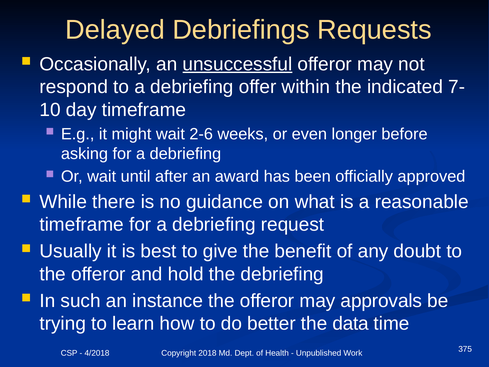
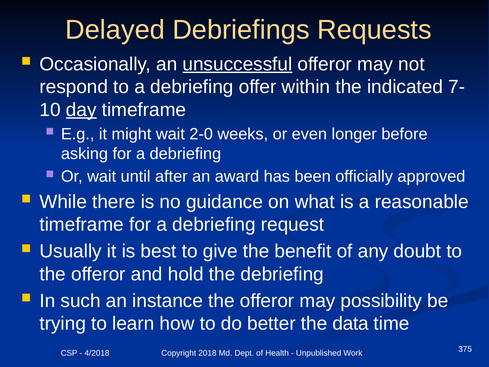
day underline: none -> present (81, 110)
2-6: 2-6 -> 2-0 (201, 134)
approvals: approvals -> possibility (381, 301)
